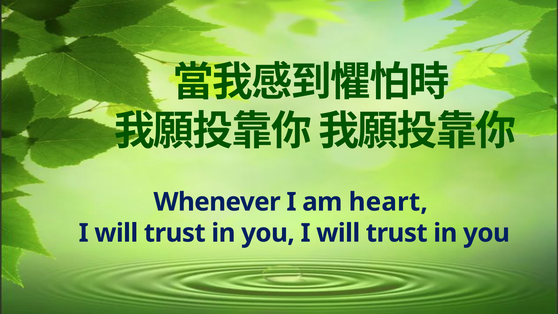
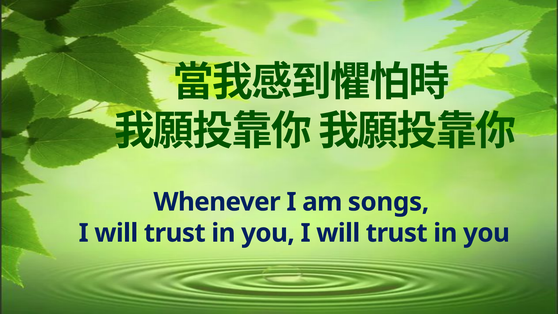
heart: heart -> songs (388, 202)
